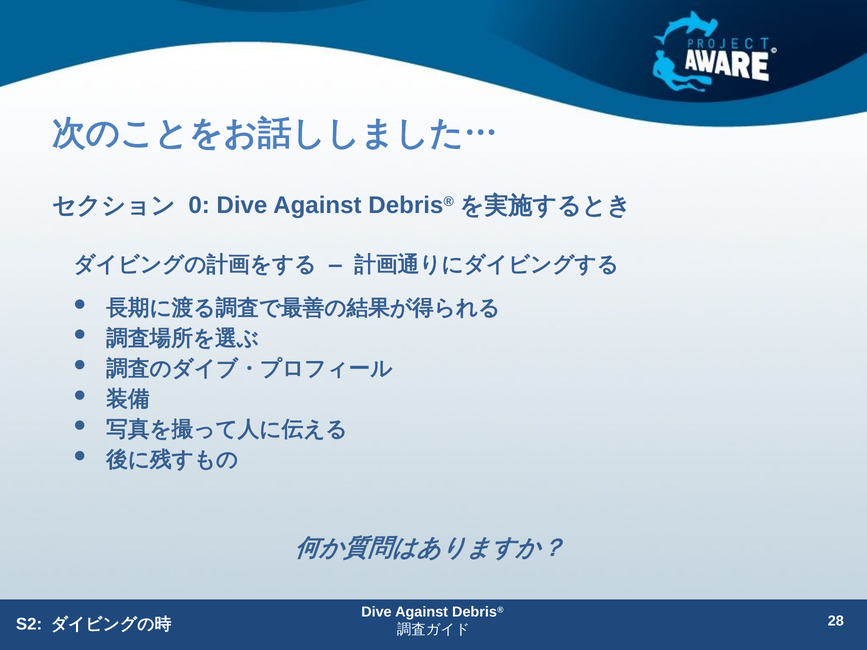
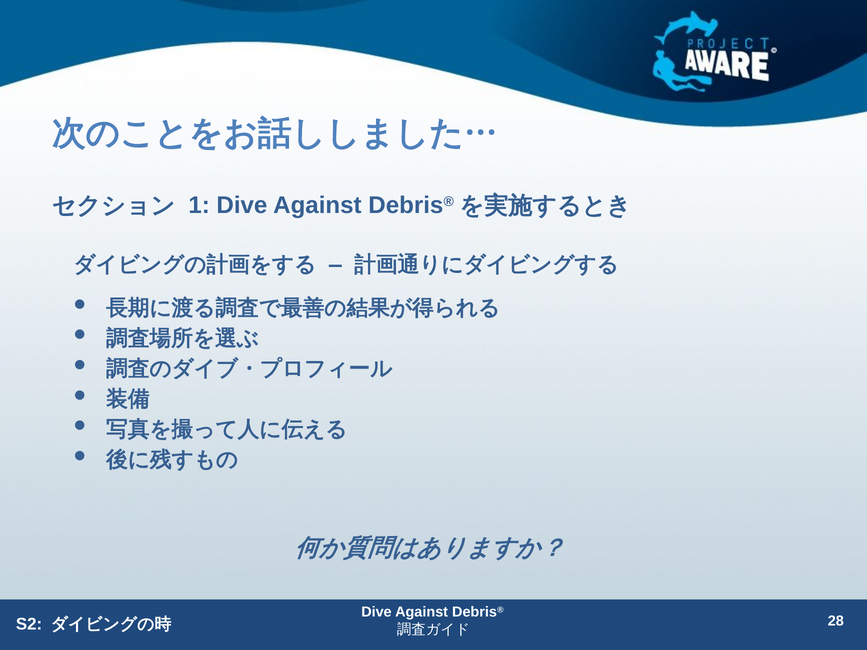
0: 0 -> 1 (199, 205)
